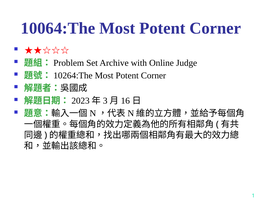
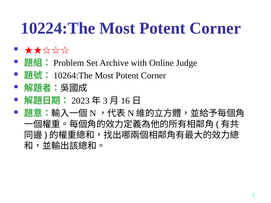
10064:The: 10064:The -> 10224:The (58, 28)
